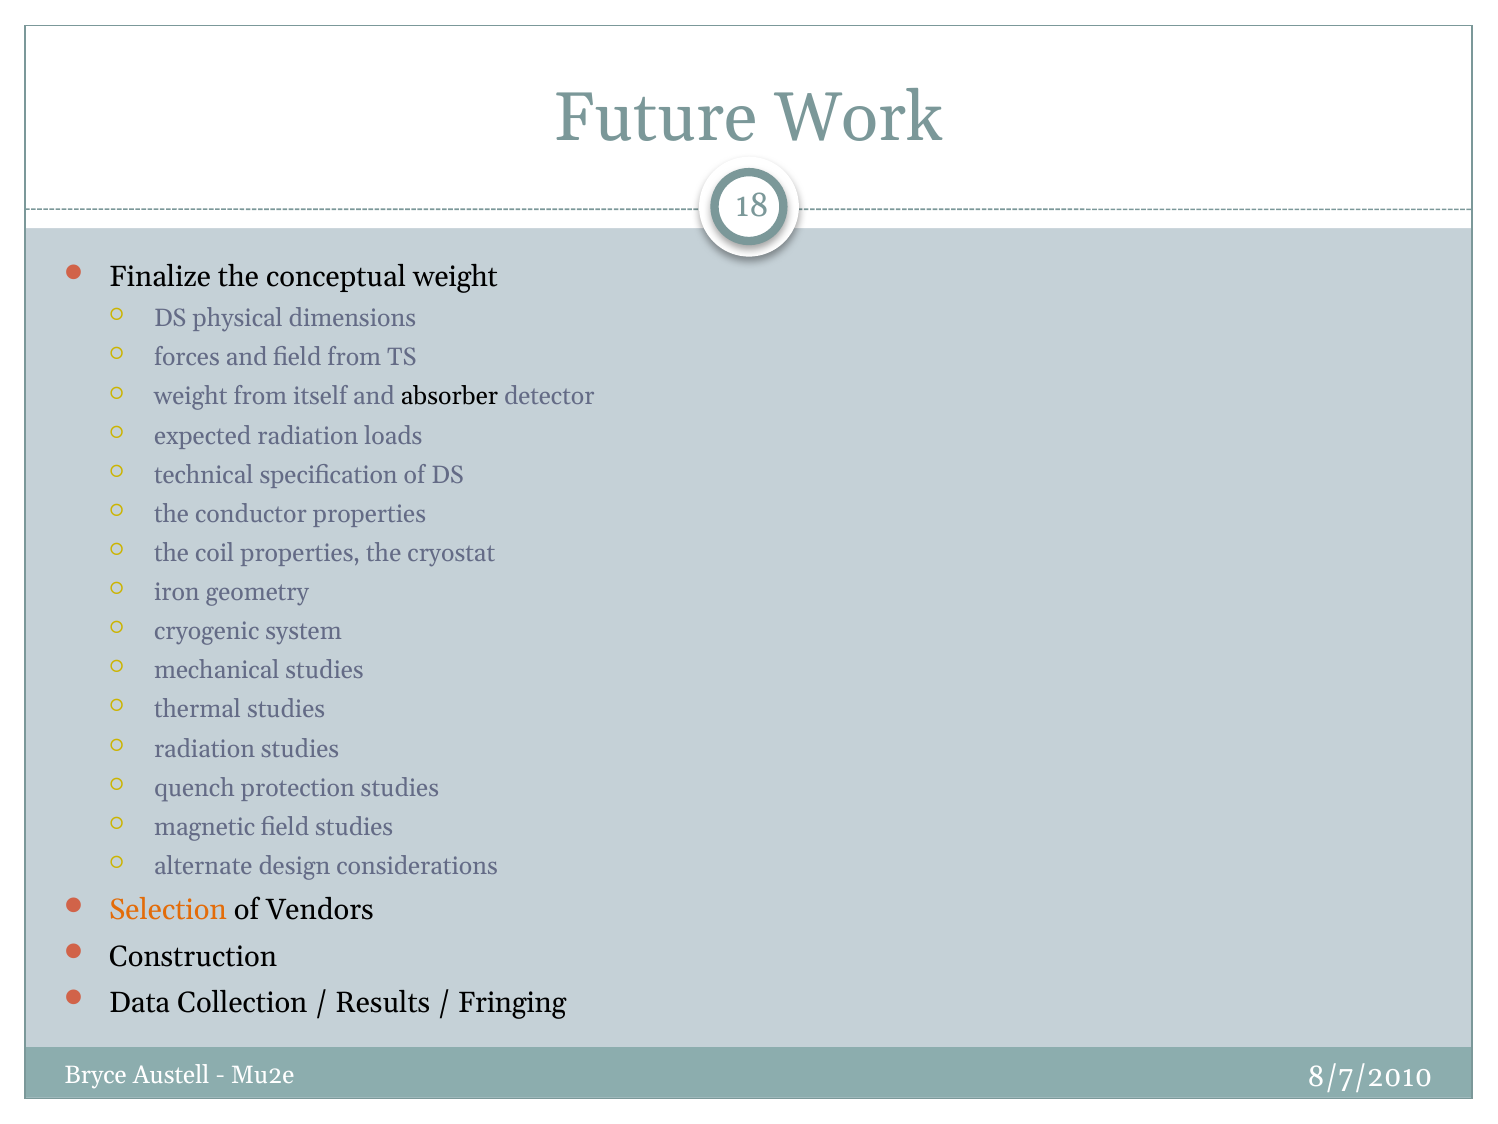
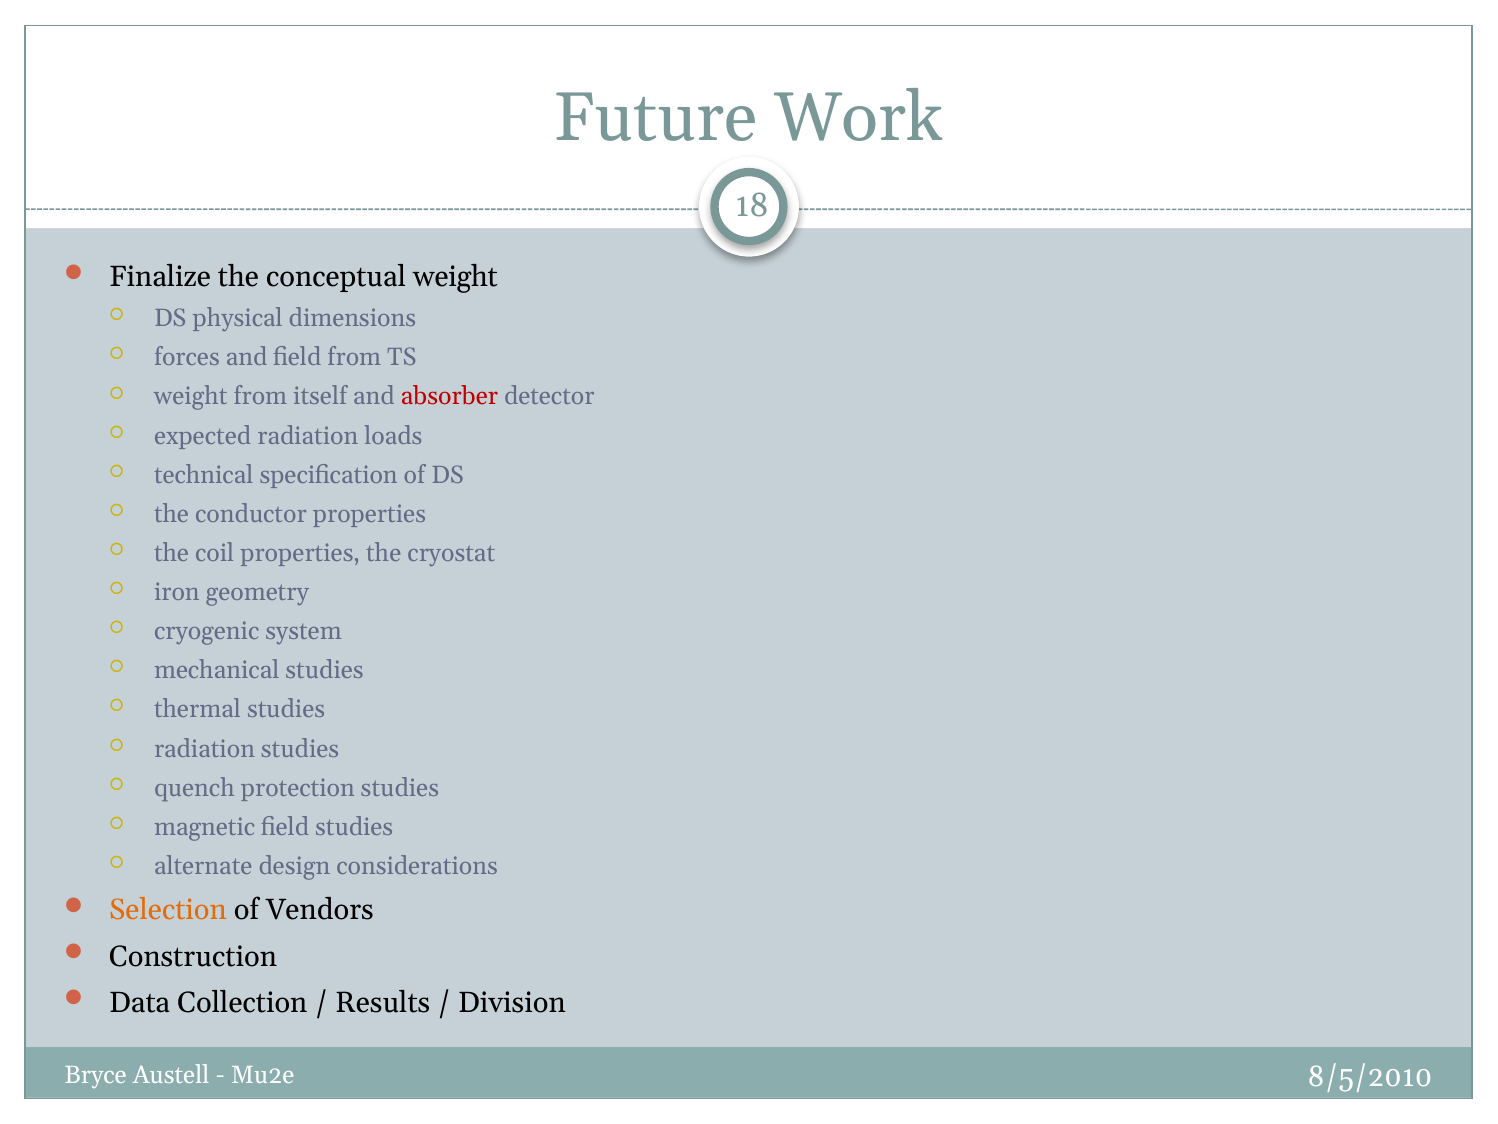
absorber colour: black -> red (449, 397)
Fringing: Fringing -> Division (512, 1002)
8/7/2010: 8/7/2010 -> 8/5/2010 (1370, 1076)
